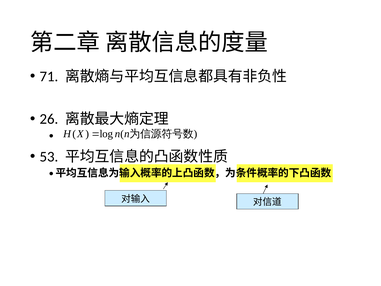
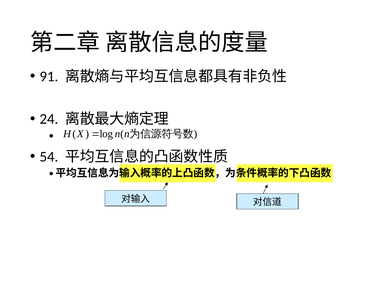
71: 71 -> 91 (49, 76)
26: 26 -> 24 (49, 119)
53: 53 -> 54 (49, 156)
